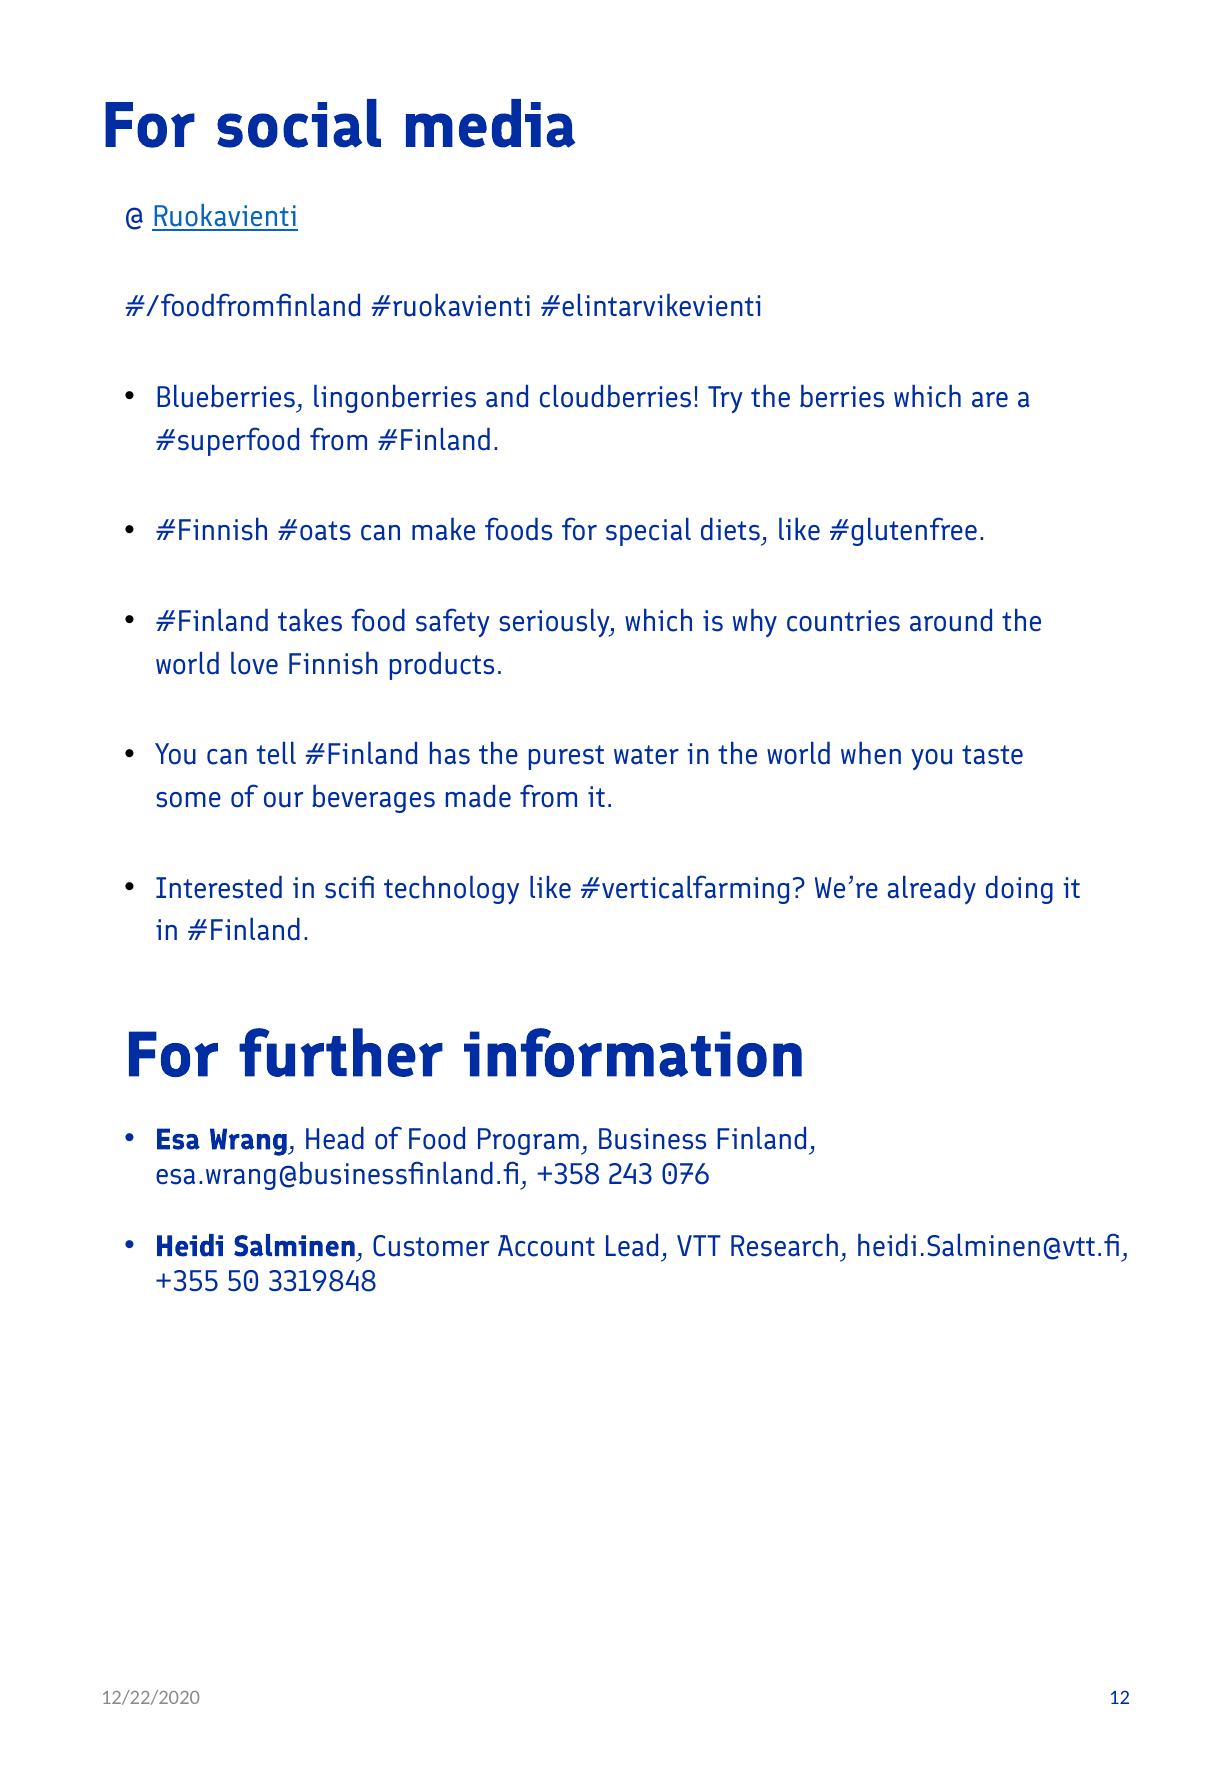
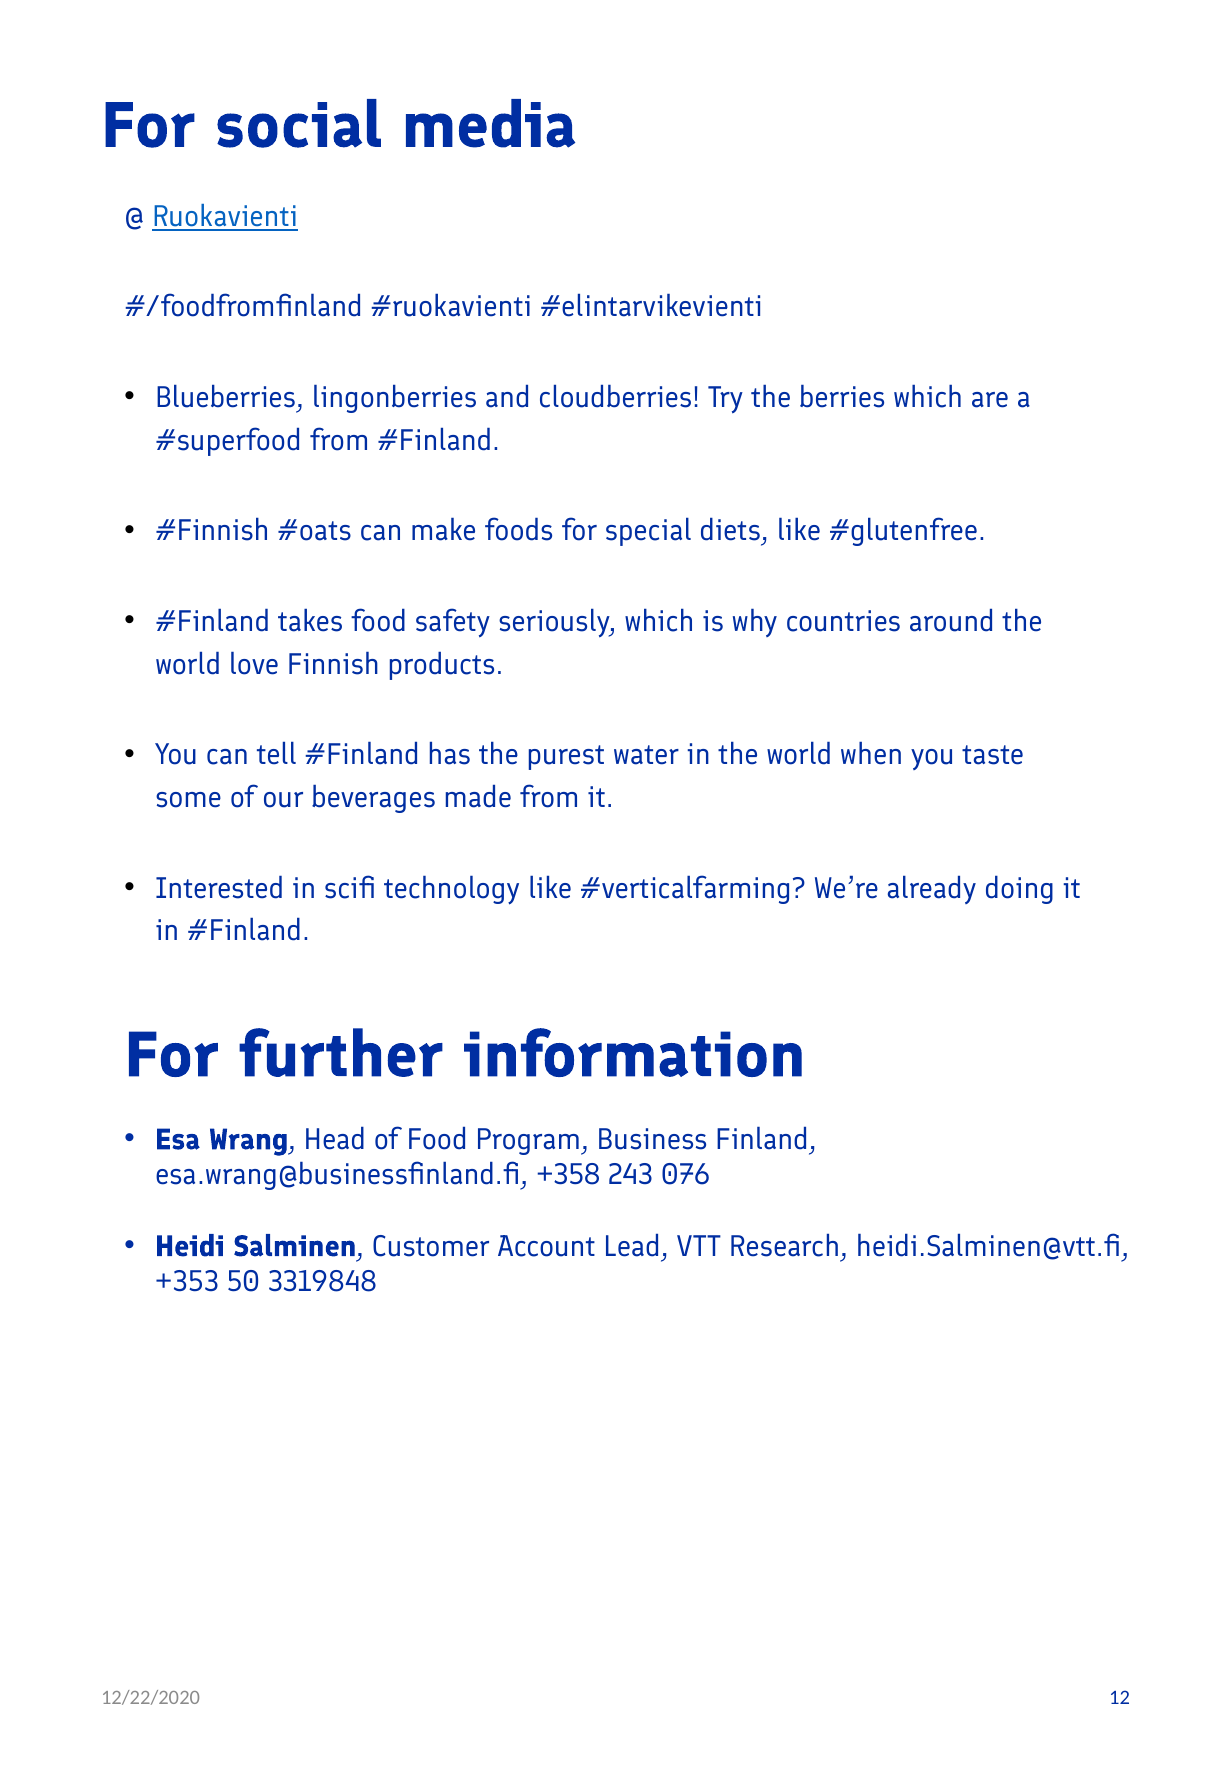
+355: +355 -> +353 (187, 1281)
